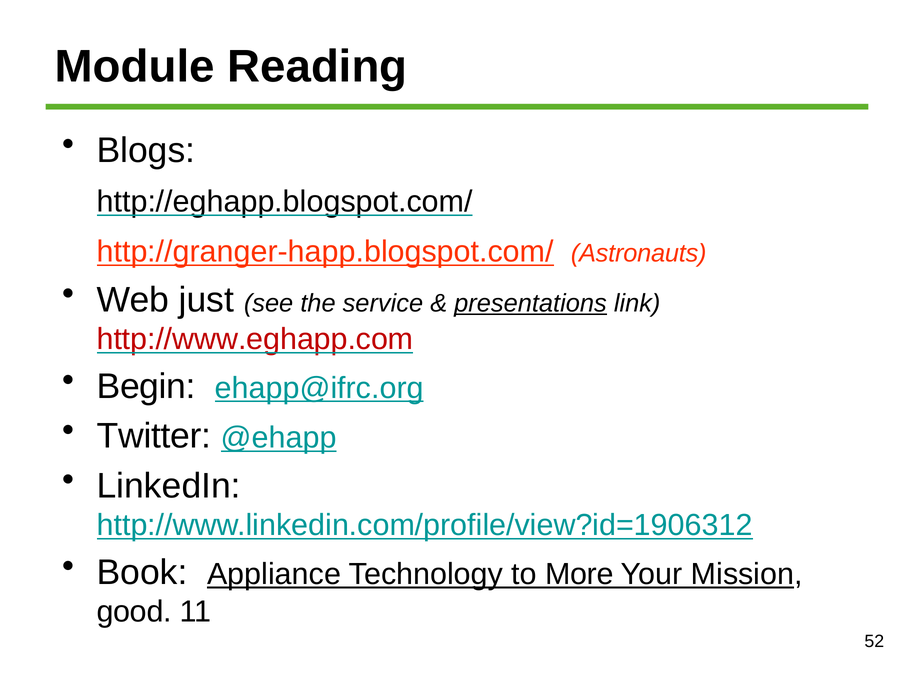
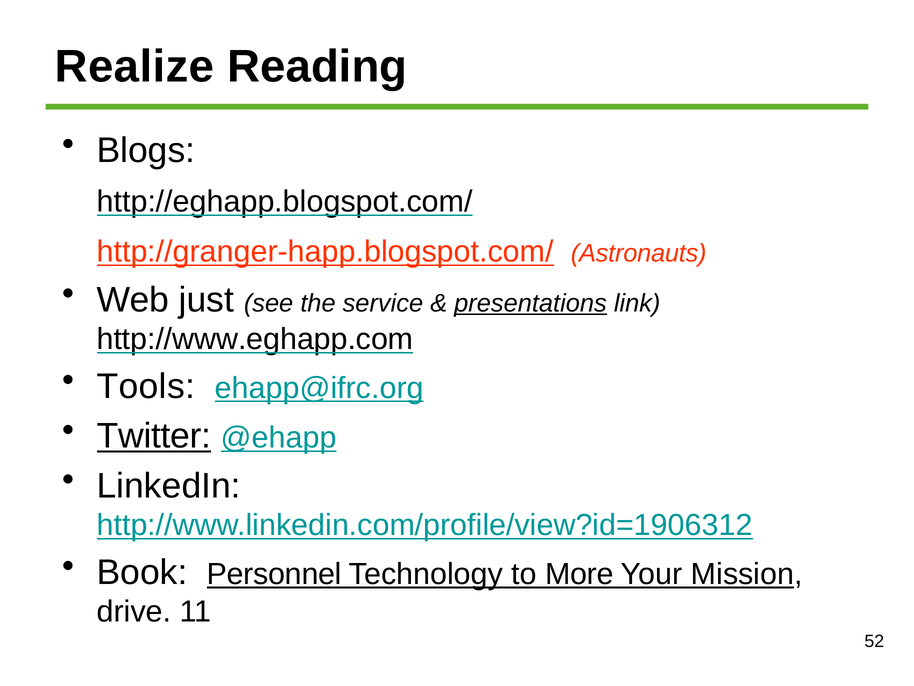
Module: Module -> Realize (135, 66)
http://www.eghapp.com colour: red -> black (255, 339)
Begin: Begin -> Tools (146, 386)
Twitter underline: none -> present (154, 436)
Appliance: Appliance -> Personnel (274, 574)
good: good -> drive (134, 611)
